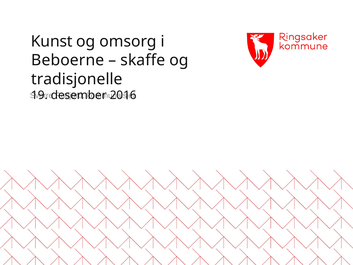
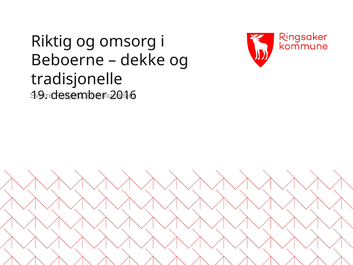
Kunst: Kunst -> Riktig (52, 41)
skaffe: skaffe -> dekke (143, 60)
